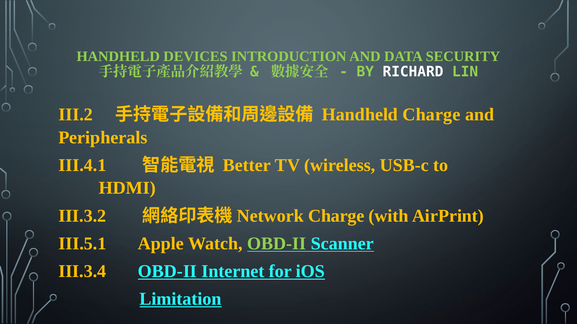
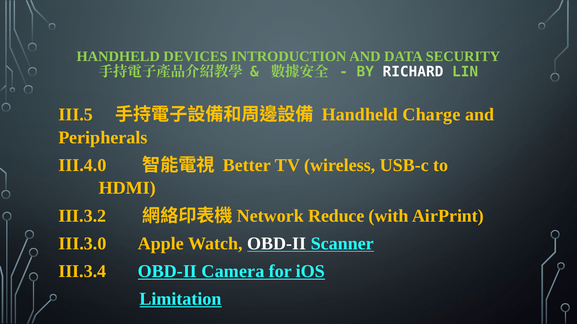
III.2: III.2 -> III.5 (76, 115)
III.4.1: III.4.1 -> III.4.0 (82, 165)
Charge: Charge -> Reduce (336, 216)
III.5.1: III.5.1 -> III.3.0 (82, 244)
OBD-II colour: light green -> white (277, 244)
Internet: Internet -> Camera (233, 272)
